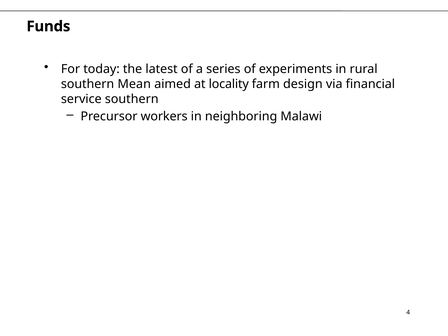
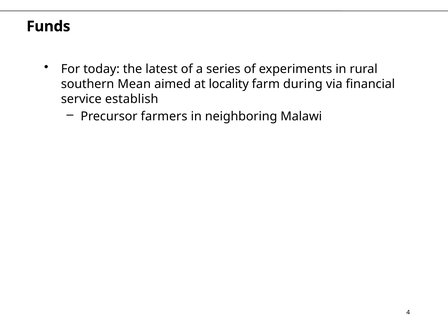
design: design -> during (303, 84)
service southern: southern -> establish (132, 99)
workers: workers -> farmers (164, 116)
